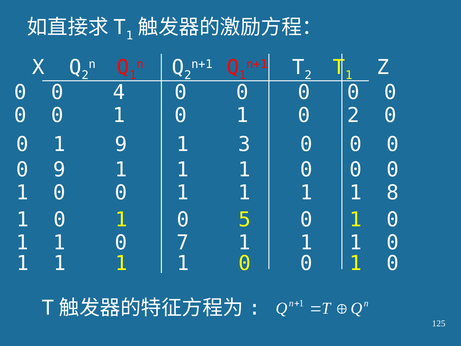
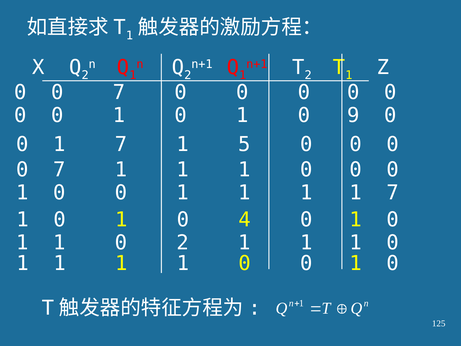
4: 4 -> 7 (119, 92)
0 2: 2 -> 9 (353, 115)
0 1 9: 9 -> 7 (121, 144)
3: 3 -> 5 (244, 144)
9: 9 -> 7 (59, 170)
1 1 8: 8 -> 7 (393, 193)
5: 5 -> 4 (245, 220)
0 7: 7 -> 2 (183, 243)
